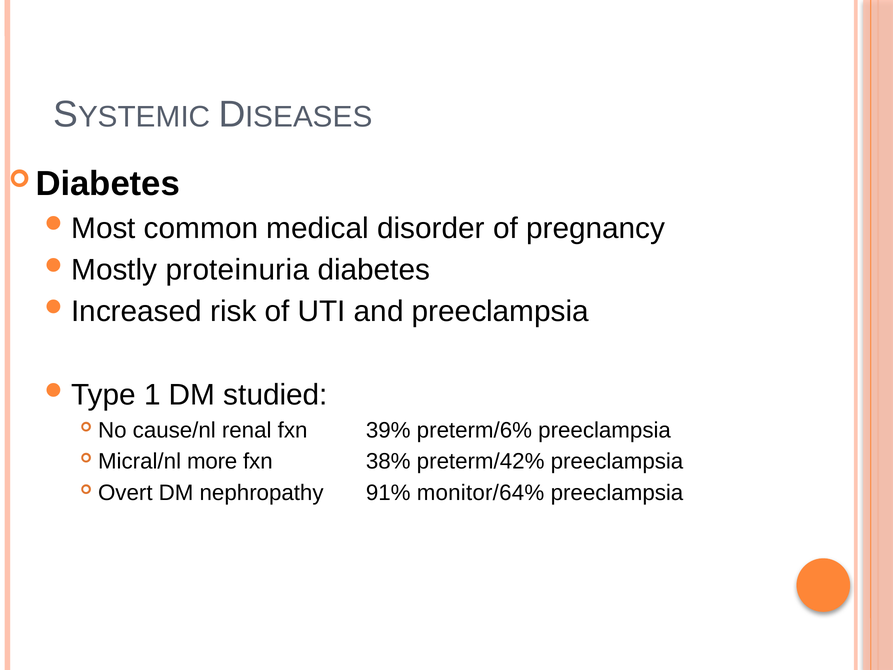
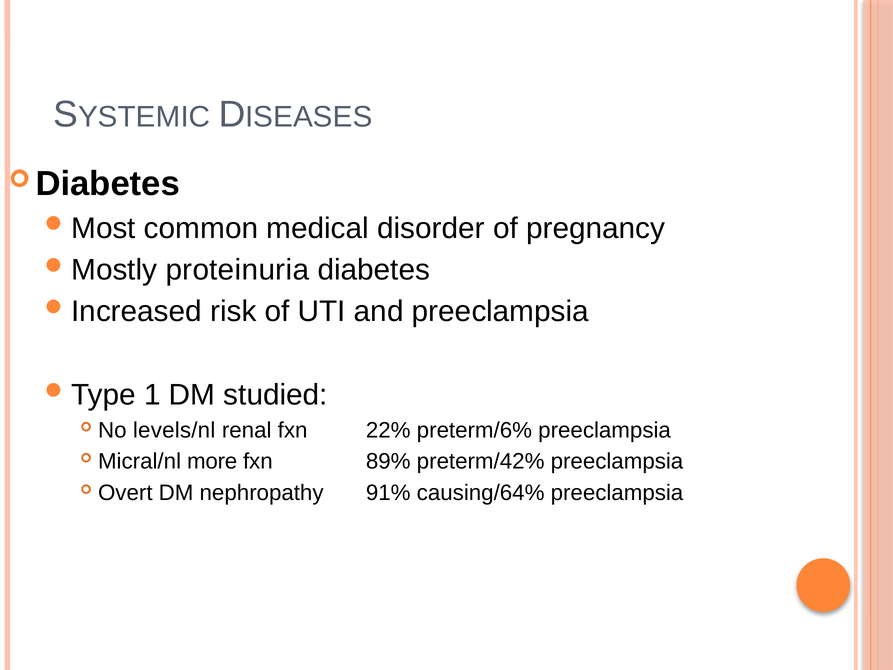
cause/nl: cause/nl -> levels/nl (174, 430)
39%: 39% -> 22% (388, 430)
38%: 38% -> 89% (388, 461)
monitor/64%: monitor/64% -> causing/64% (481, 493)
